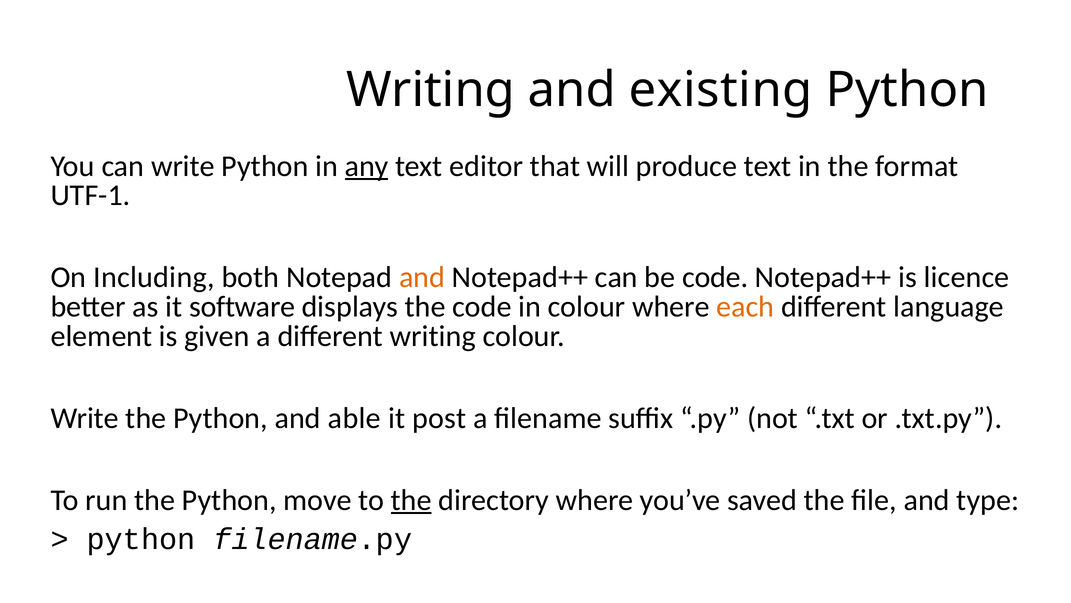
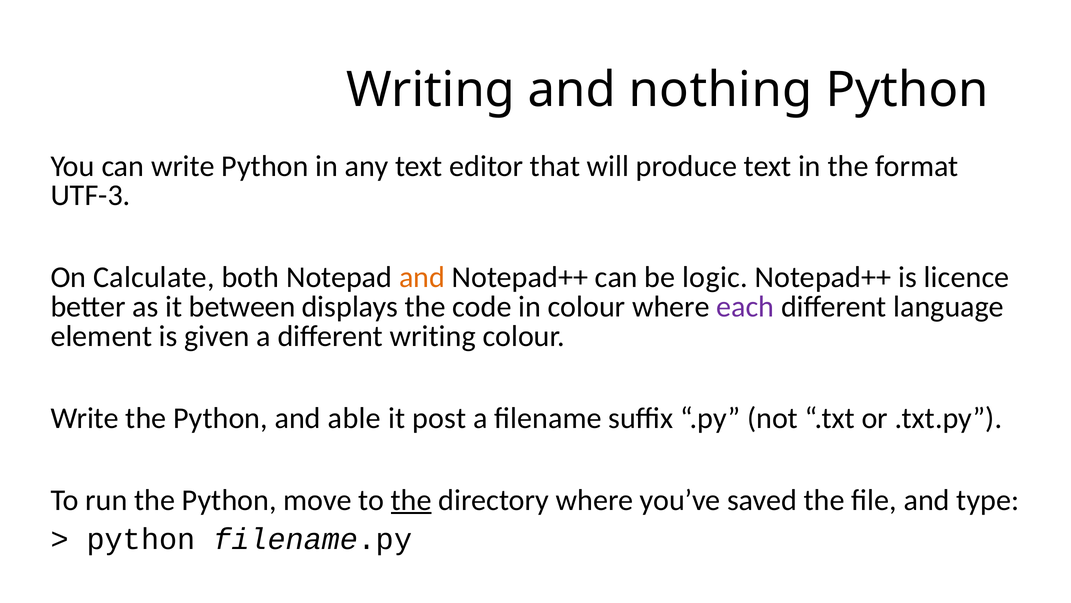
existing: existing -> nothing (721, 90)
any underline: present -> none (367, 166)
UTF-1: UTF-1 -> UTF-3 (91, 195)
Including: Including -> Calculate (154, 277)
be code: code -> logic (715, 277)
software: software -> between (242, 307)
each colour: orange -> purple (745, 307)
